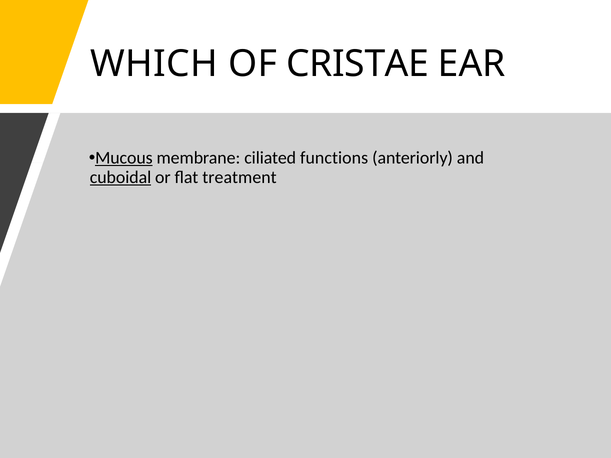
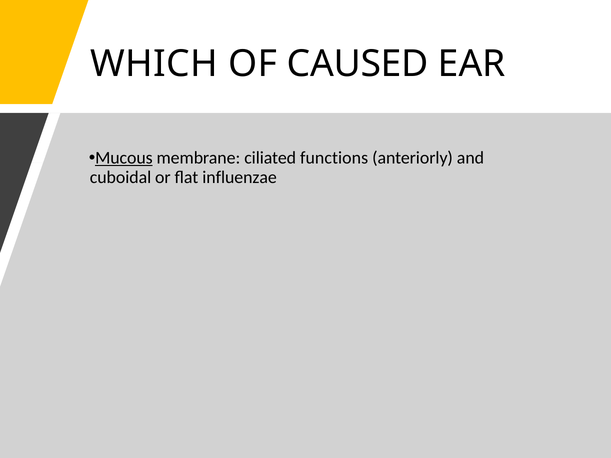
CRISTAE: CRISTAE -> CAUSED (358, 64)
cuboidal underline: present -> none (121, 177)
treatment: treatment -> influenzae (240, 177)
